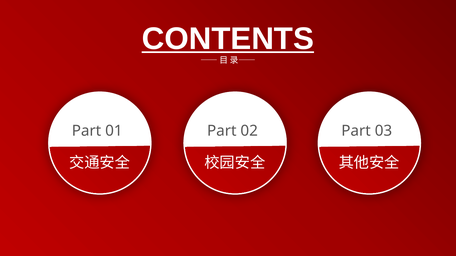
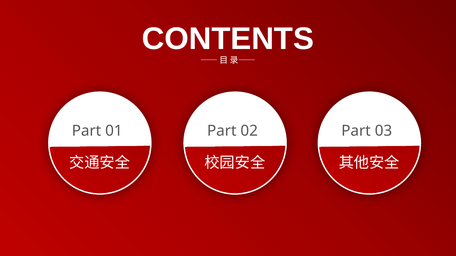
CONTENTS underline: present -> none (228, 39)
